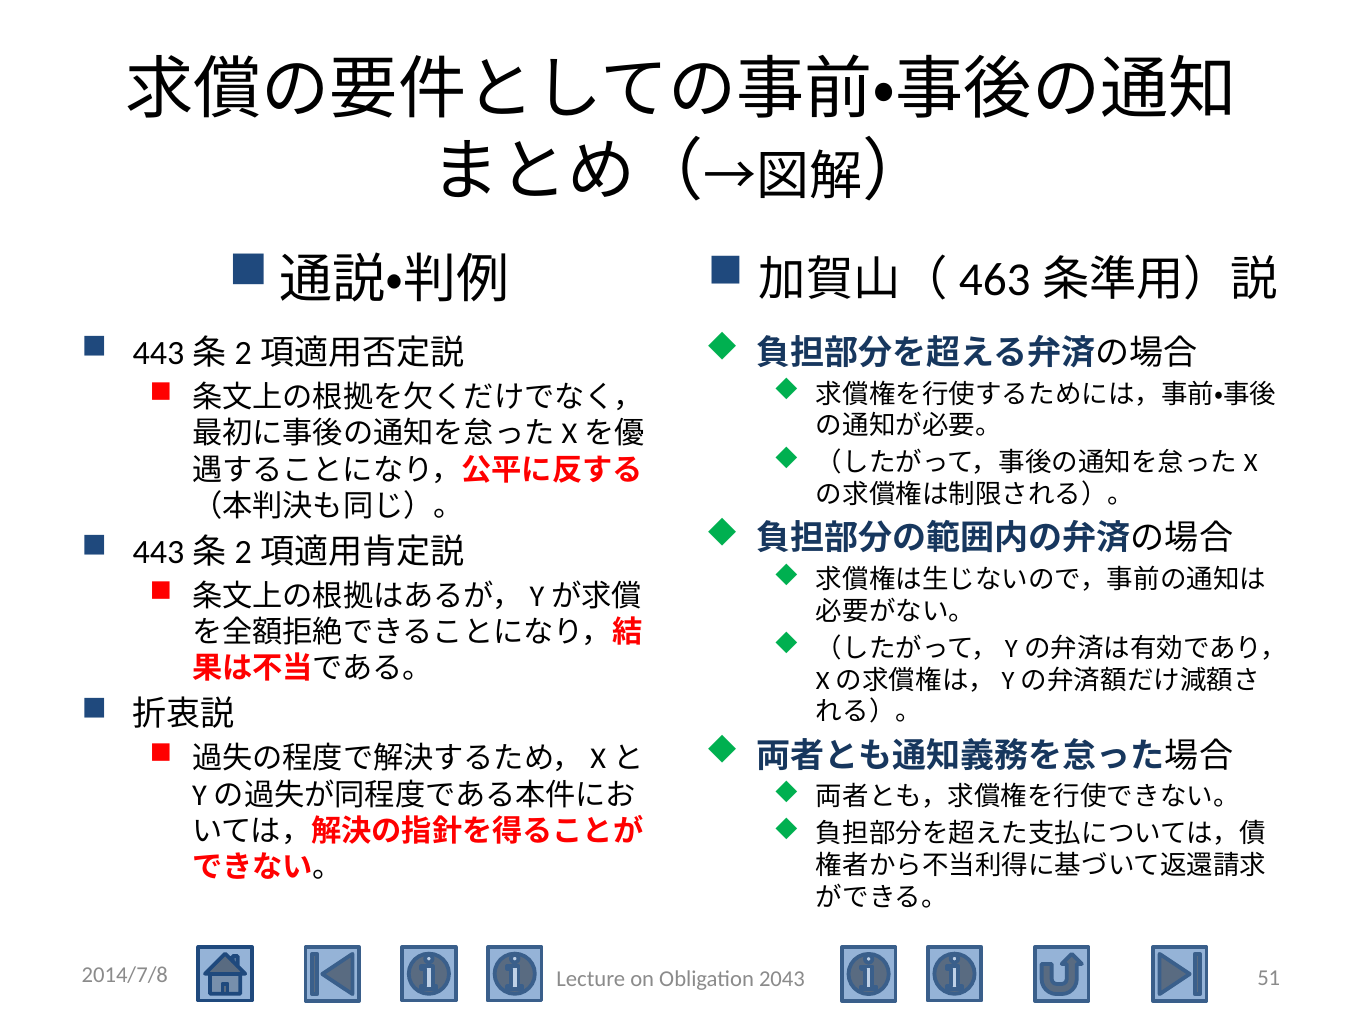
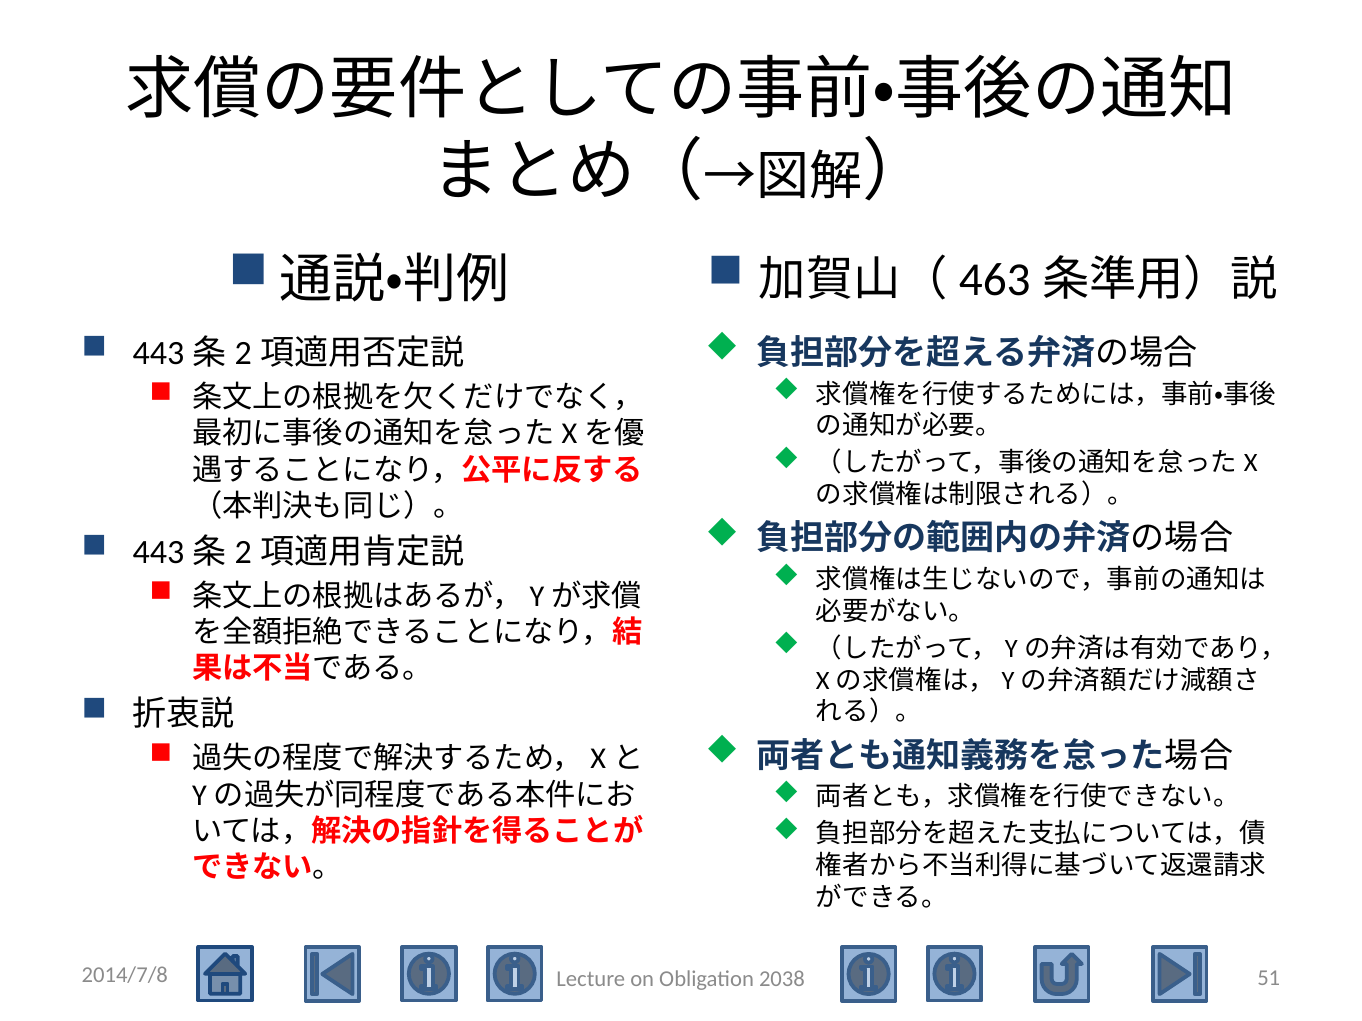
2043: 2043 -> 2038 (782, 979)
